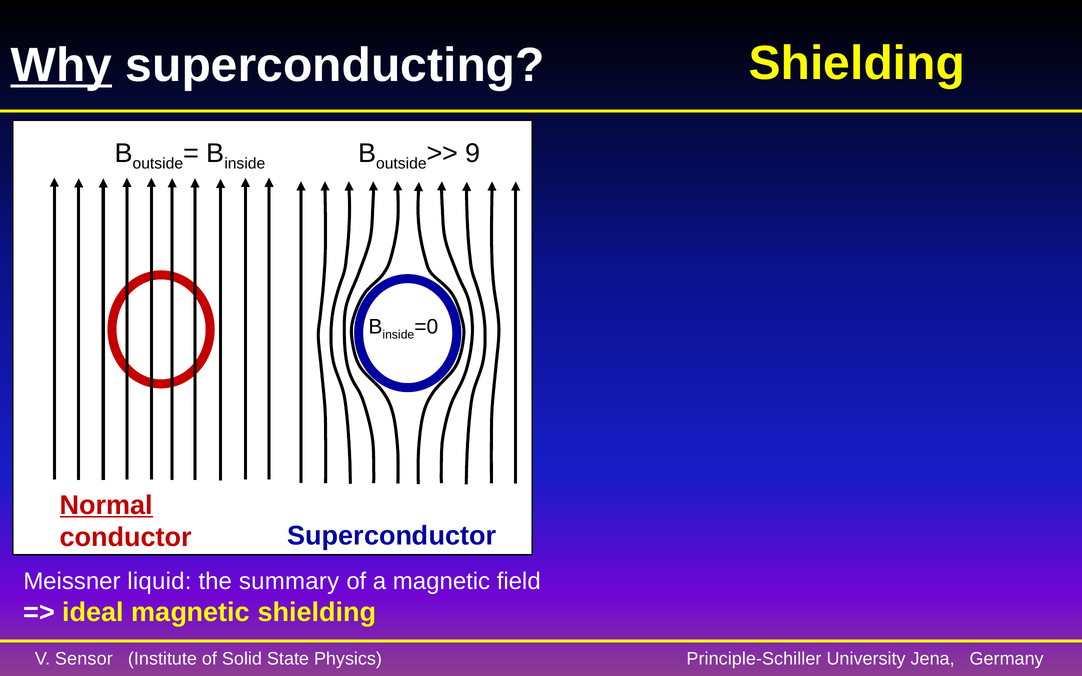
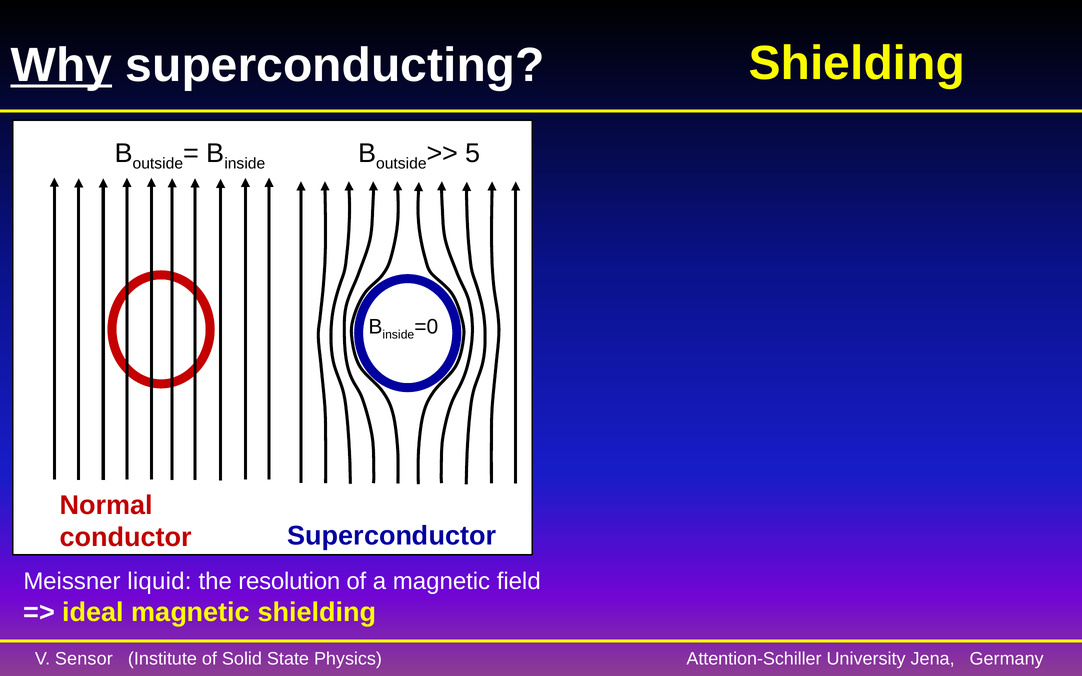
9: 9 -> 5 (473, 153)
Normal underline: present -> none (106, 505)
summary: summary -> resolution (289, 582)
Principle-Schiller: Principle-Schiller -> Attention-Schiller (754, 659)
